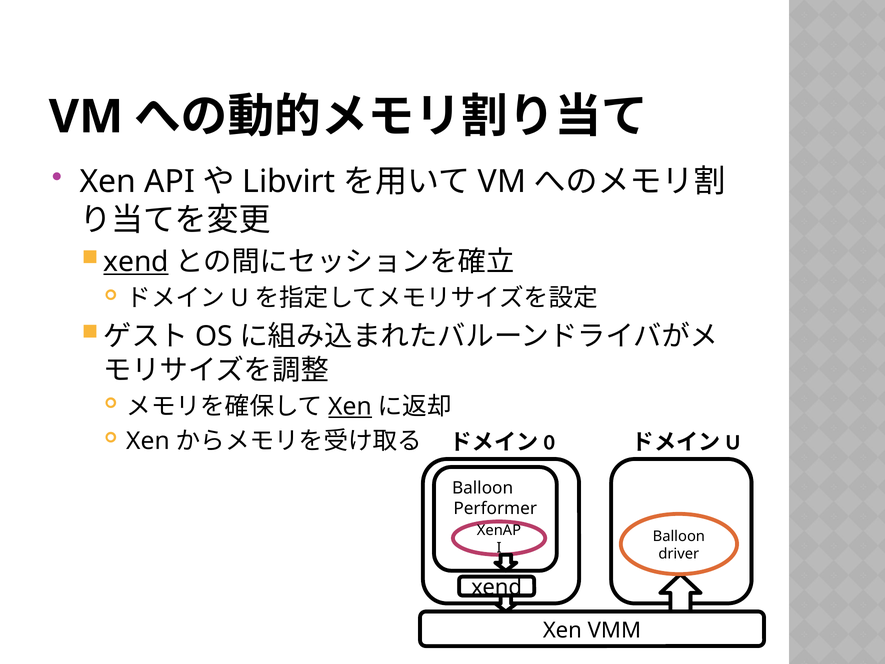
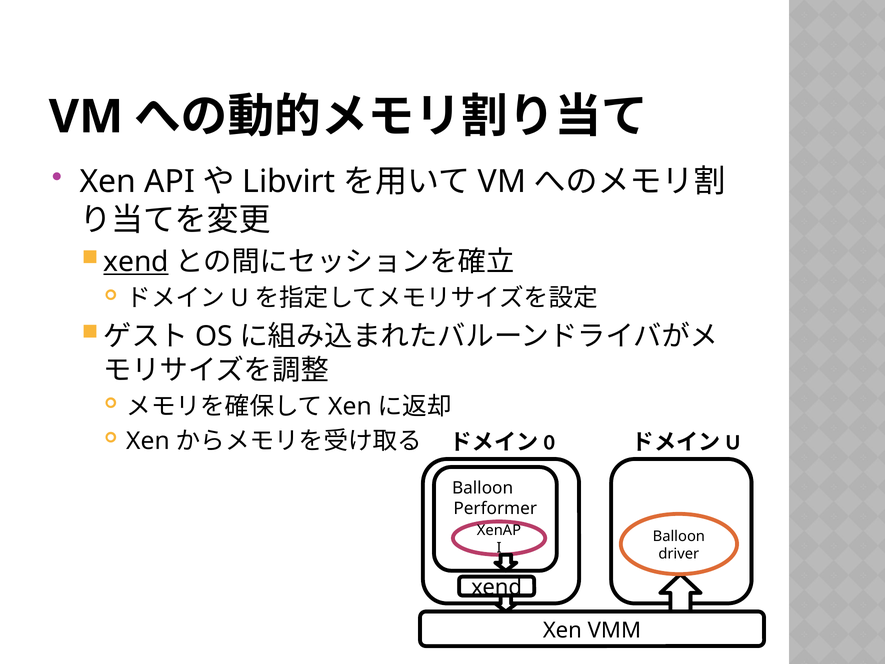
Xen underline: present -> none (350, 407)
